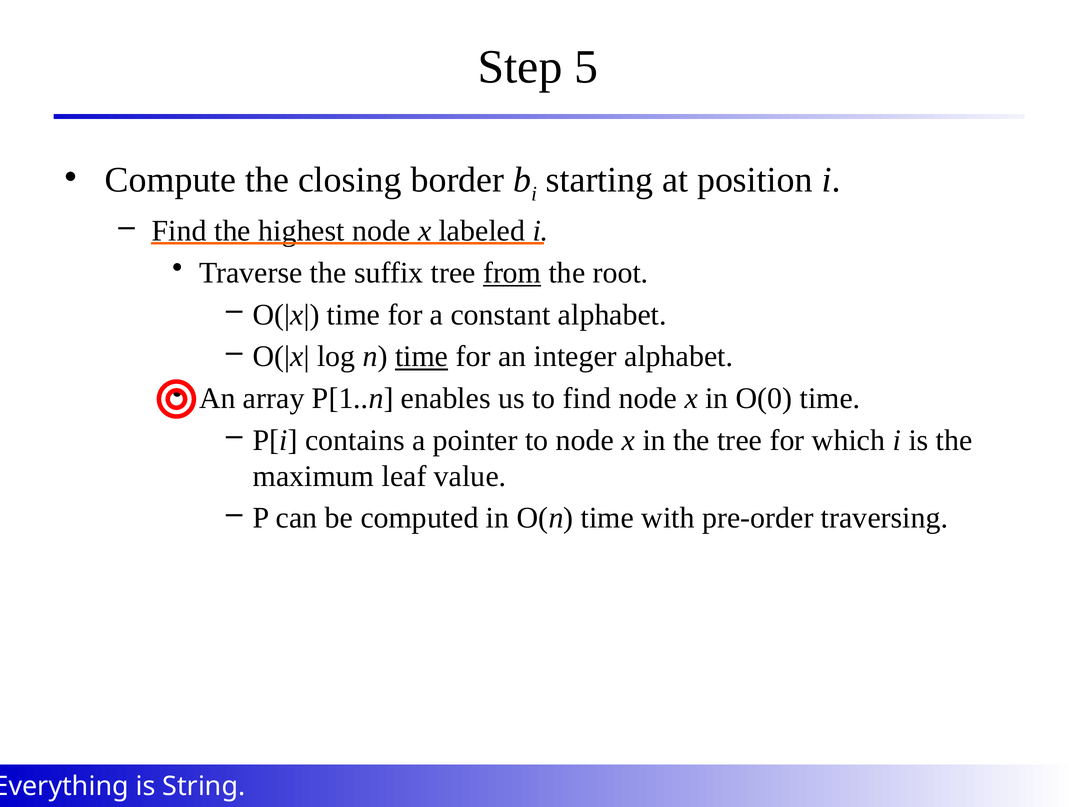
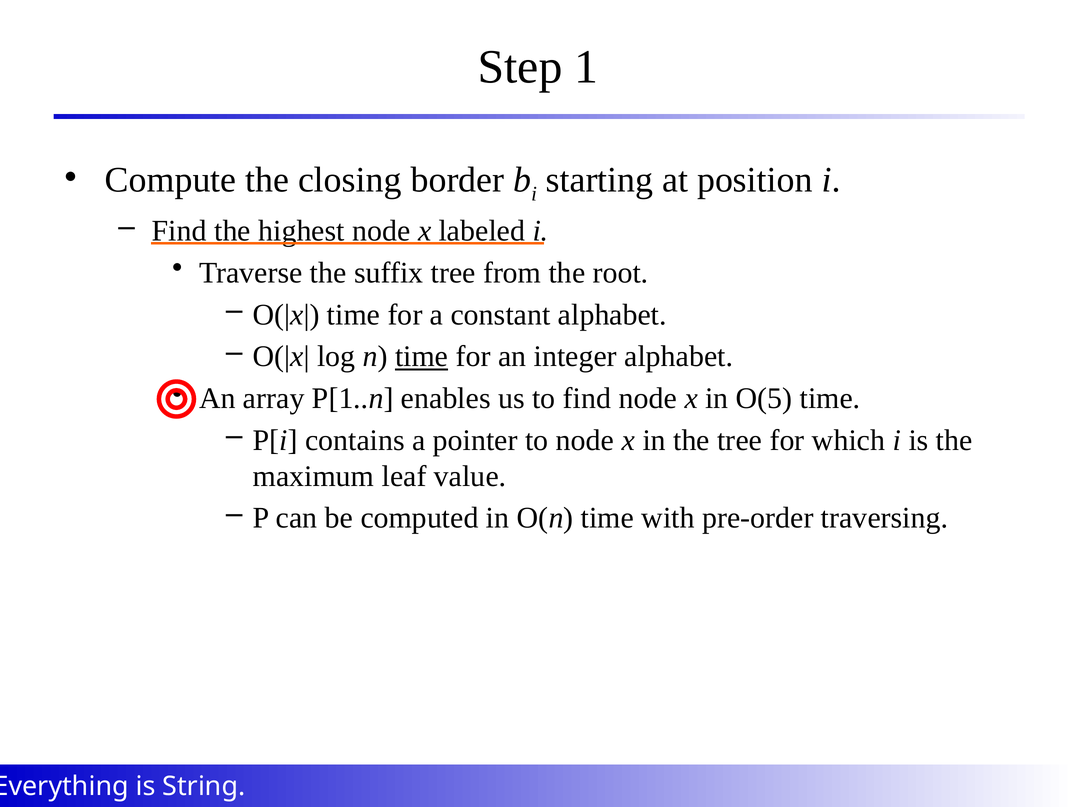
5: 5 -> 1 (586, 67)
from underline: present -> none (512, 273)
O(0: O(0 -> O(5 (764, 398)
